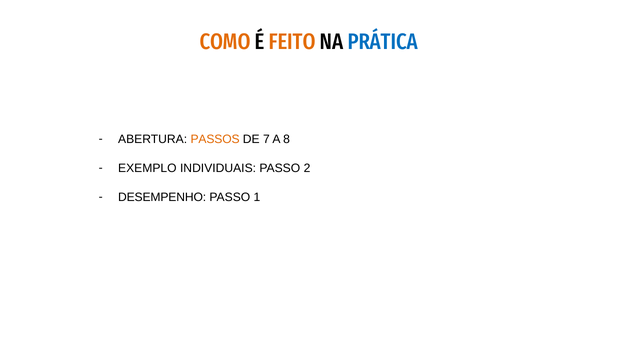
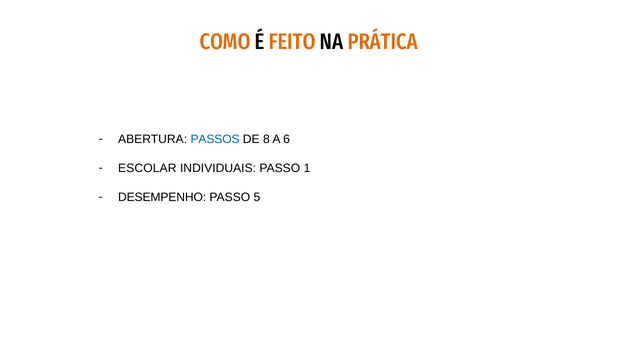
PRÁTICA colour: blue -> orange (383, 42)
PASSOS colour: orange -> blue (215, 139)
7: 7 -> 8 (266, 139)
8: 8 -> 6 (287, 139)
EXEMPLO: EXEMPLO -> ESCOLAR (147, 168)
2: 2 -> 1 (307, 168)
1: 1 -> 5 (257, 197)
